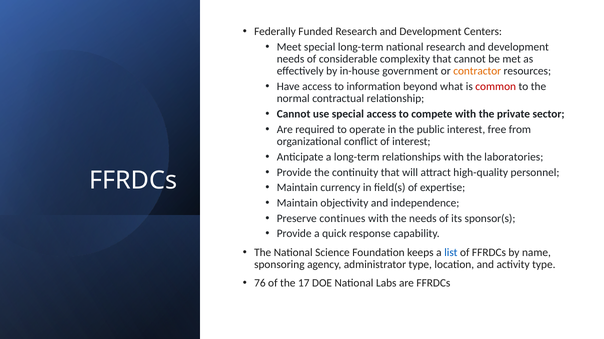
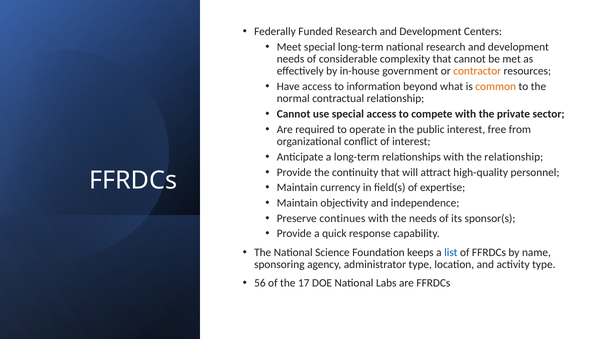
common colour: red -> orange (496, 87)
the laboratories: laboratories -> relationship (514, 157)
76: 76 -> 56 (260, 284)
